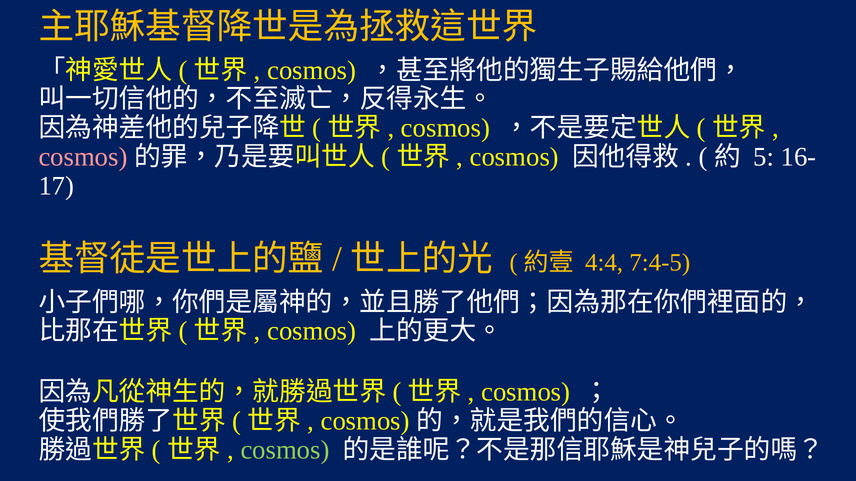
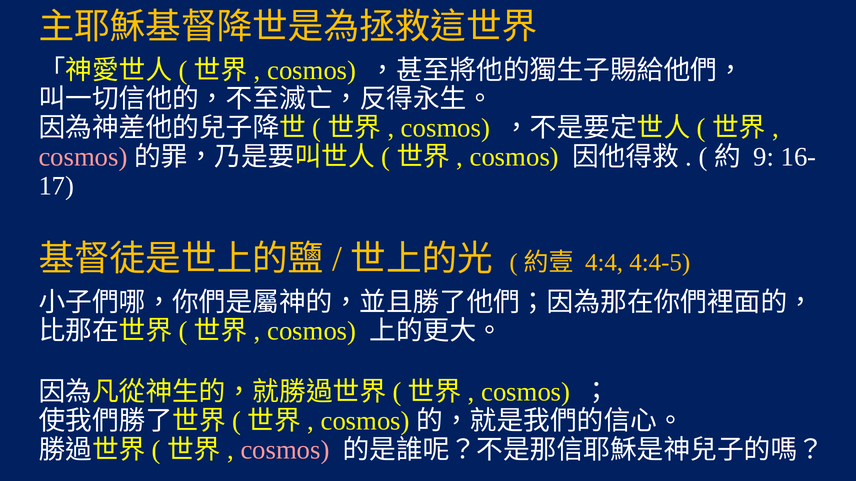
5: 5 -> 9 (764, 157)
7:4-5: 7:4-5 -> 4:4-5 (660, 263)
cosmos colour: light green -> pink (285, 450)
